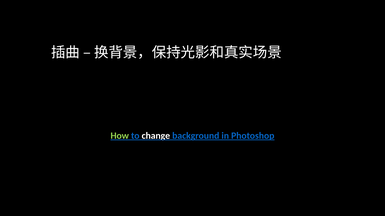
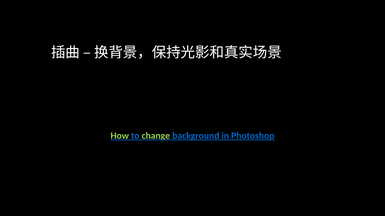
change colour: white -> light green (156, 136)
